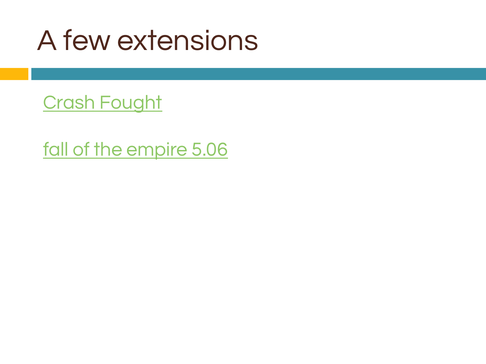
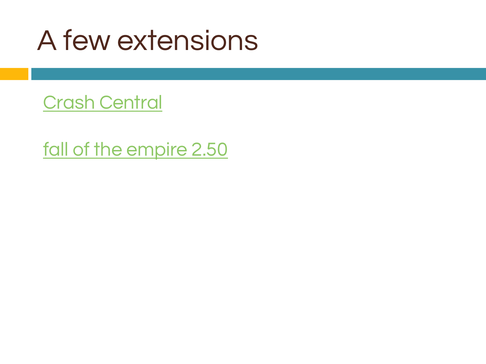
Fought: Fought -> Central (131, 102)
5.06: 5.06 -> 2.50 (210, 149)
